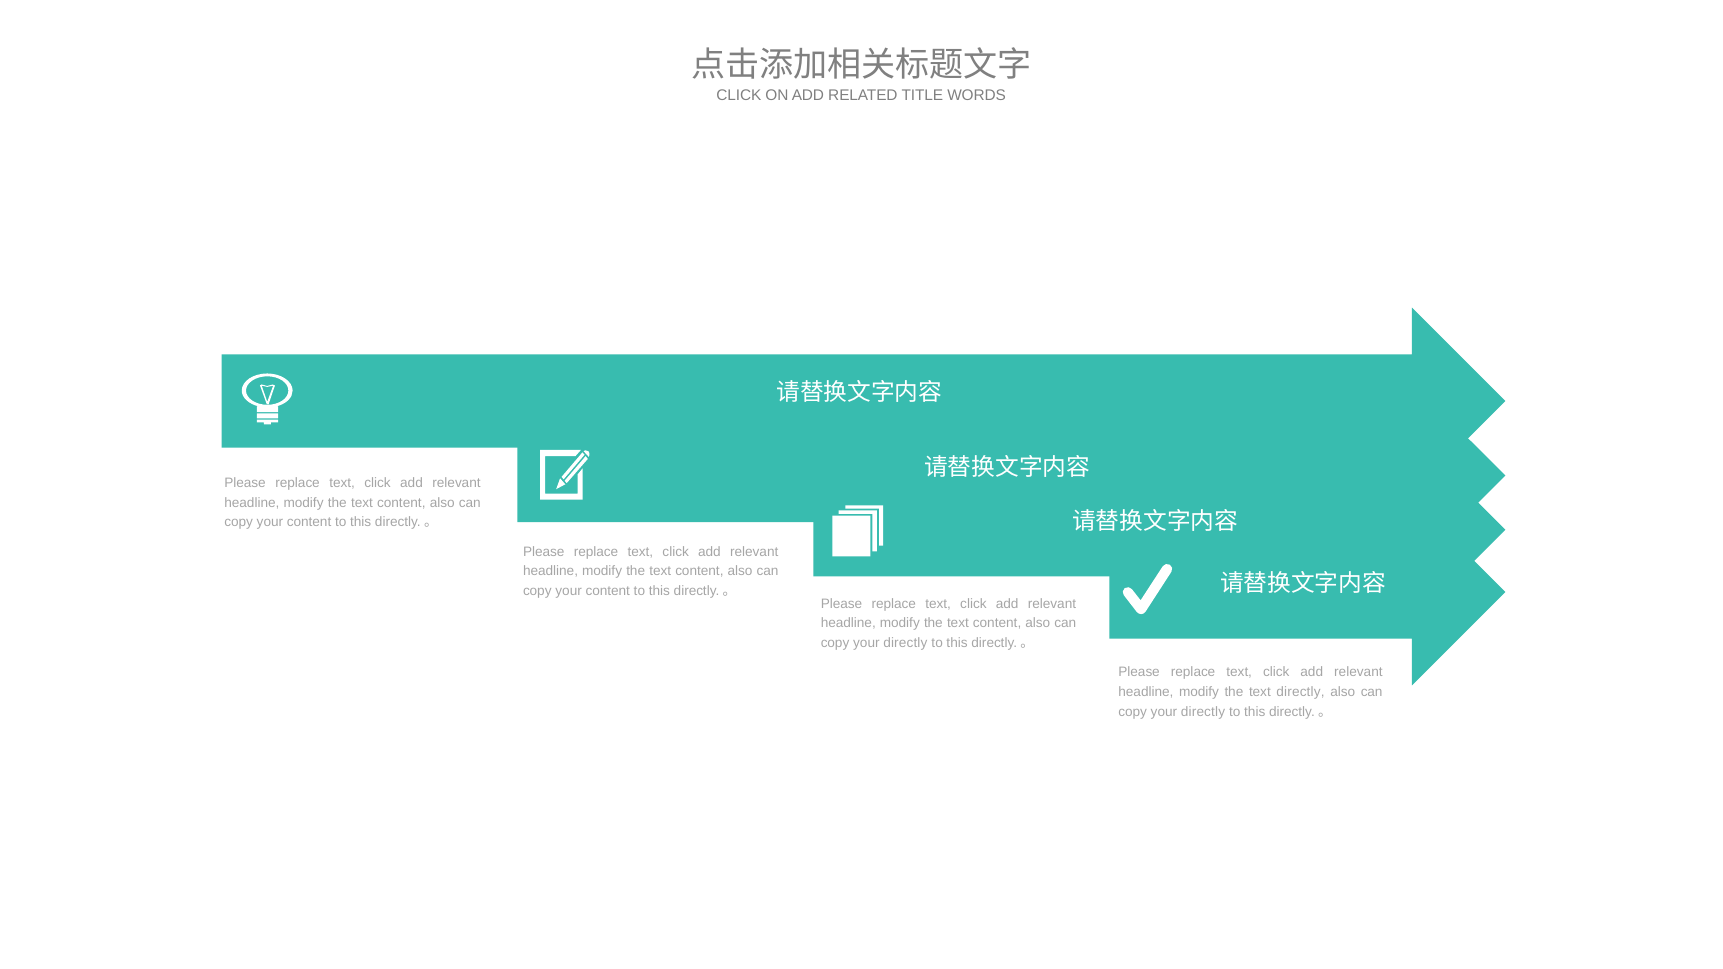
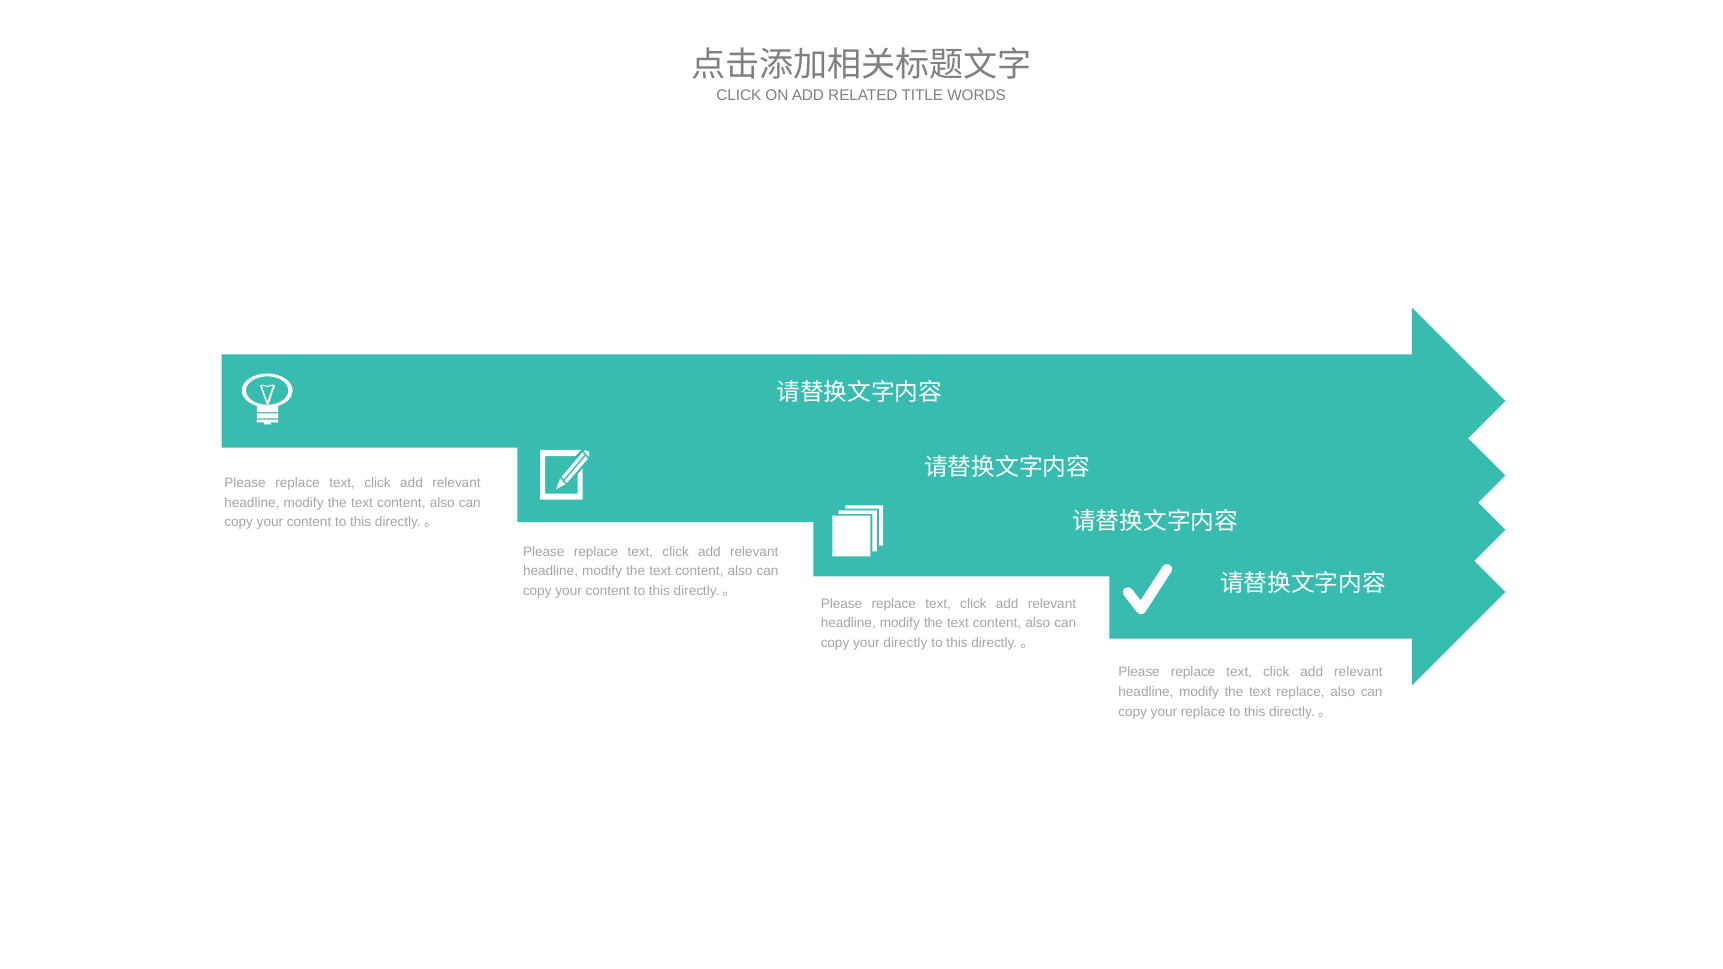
text directly: directly -> replace (1301, 692)
directly: directly -> replace (1203, 712)
